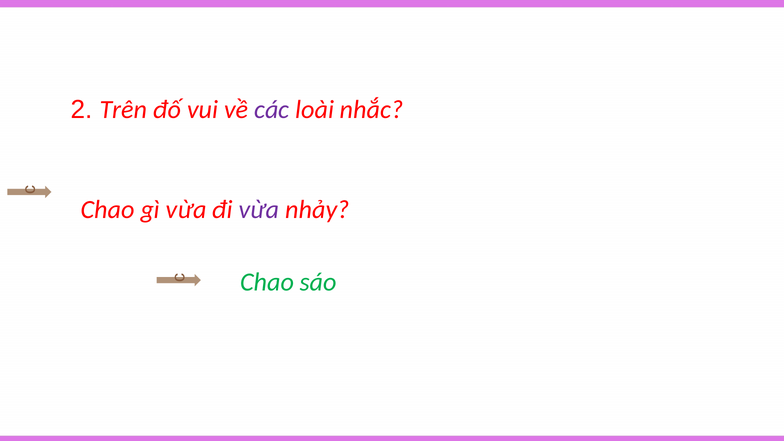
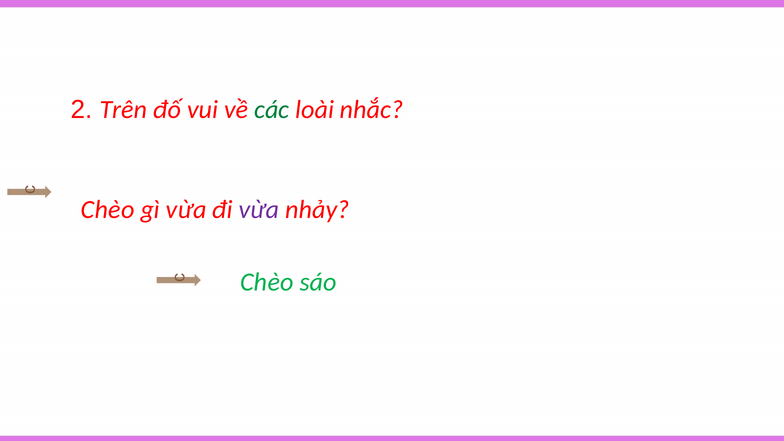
các colour: purple -> green (272, 109)
Chao: Chao -> Chèo (108, 210)
Chao: Chao -> Chèo (267, 282)
